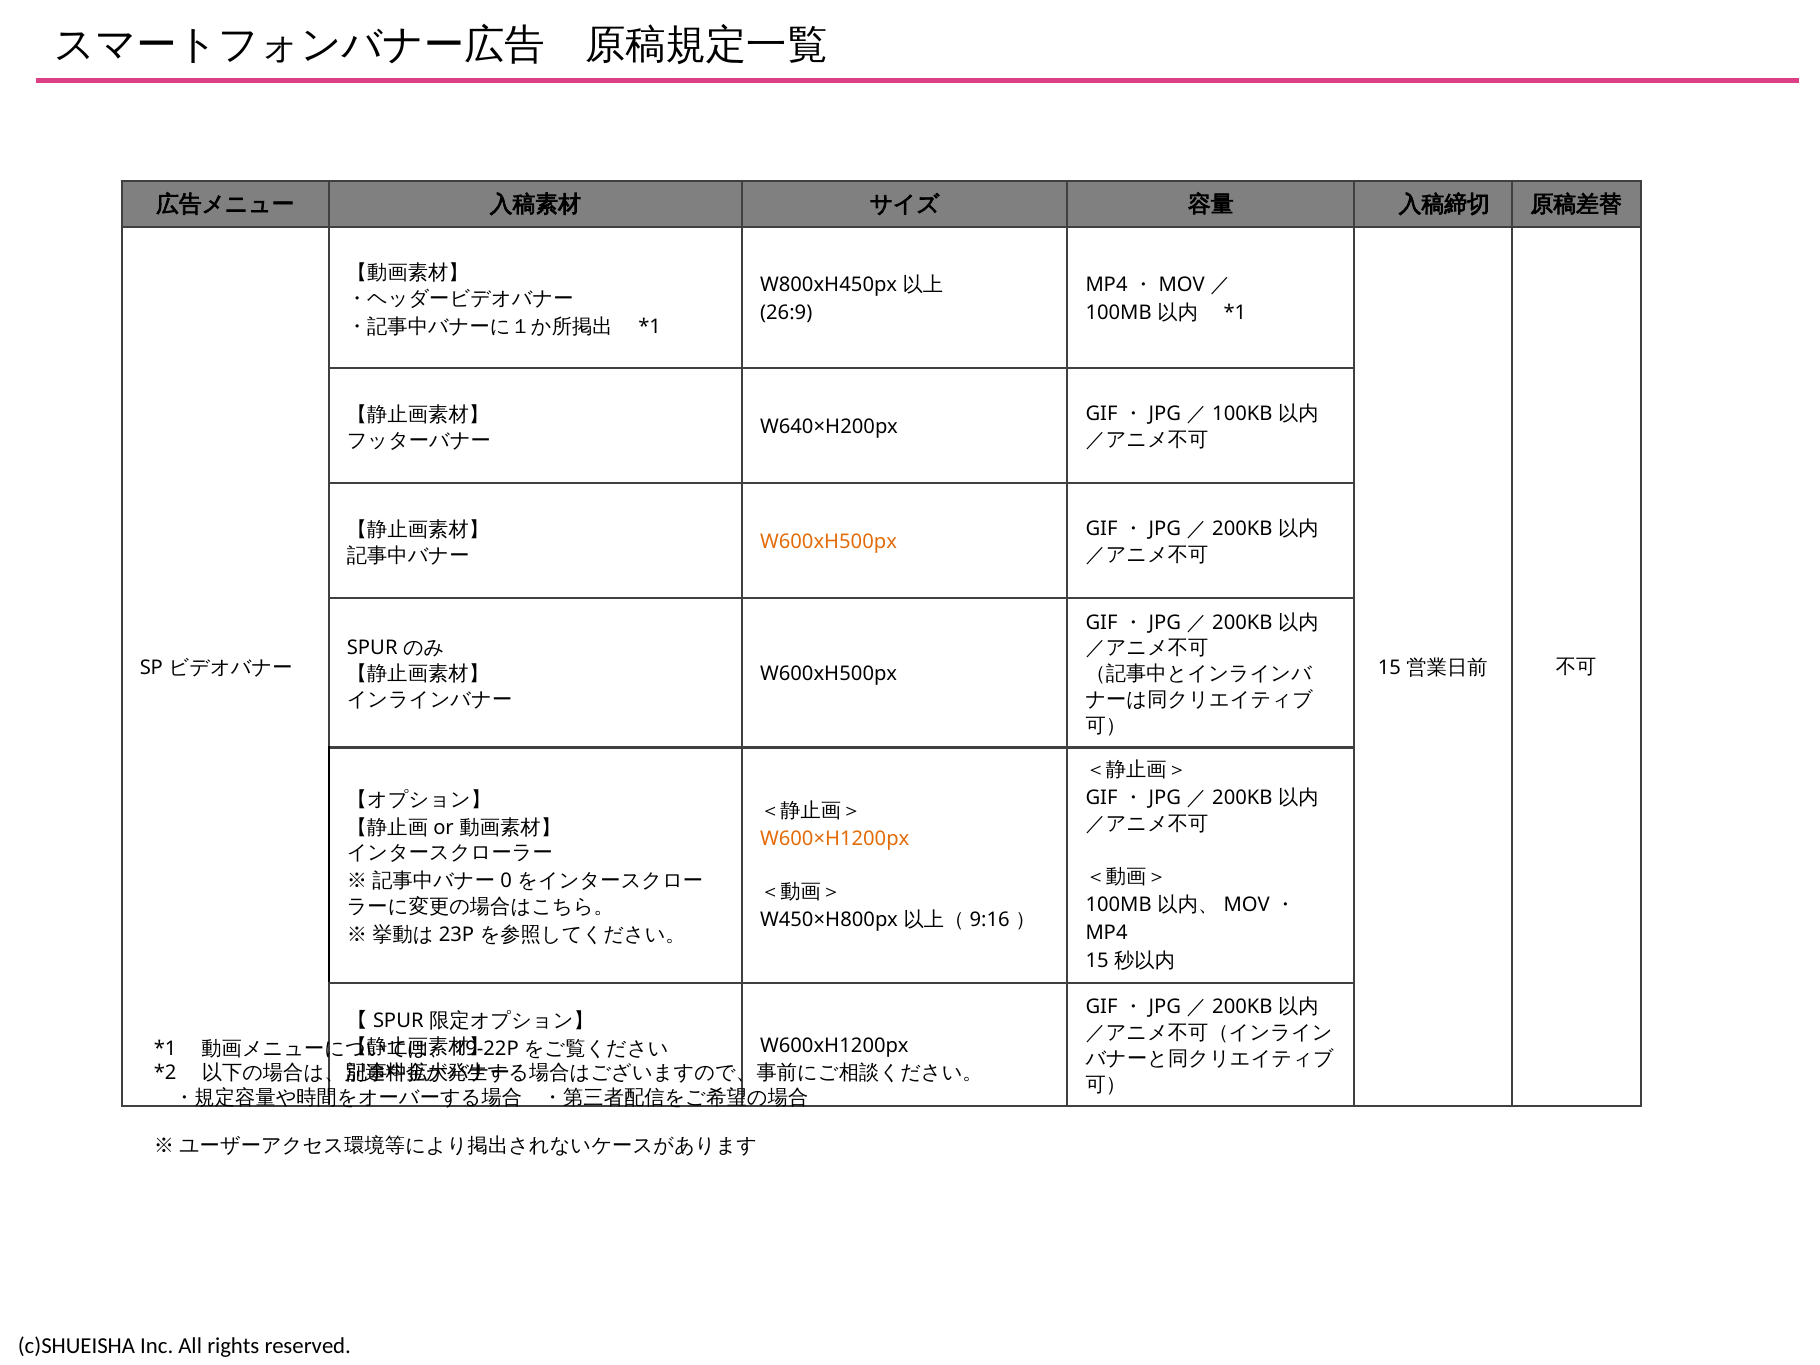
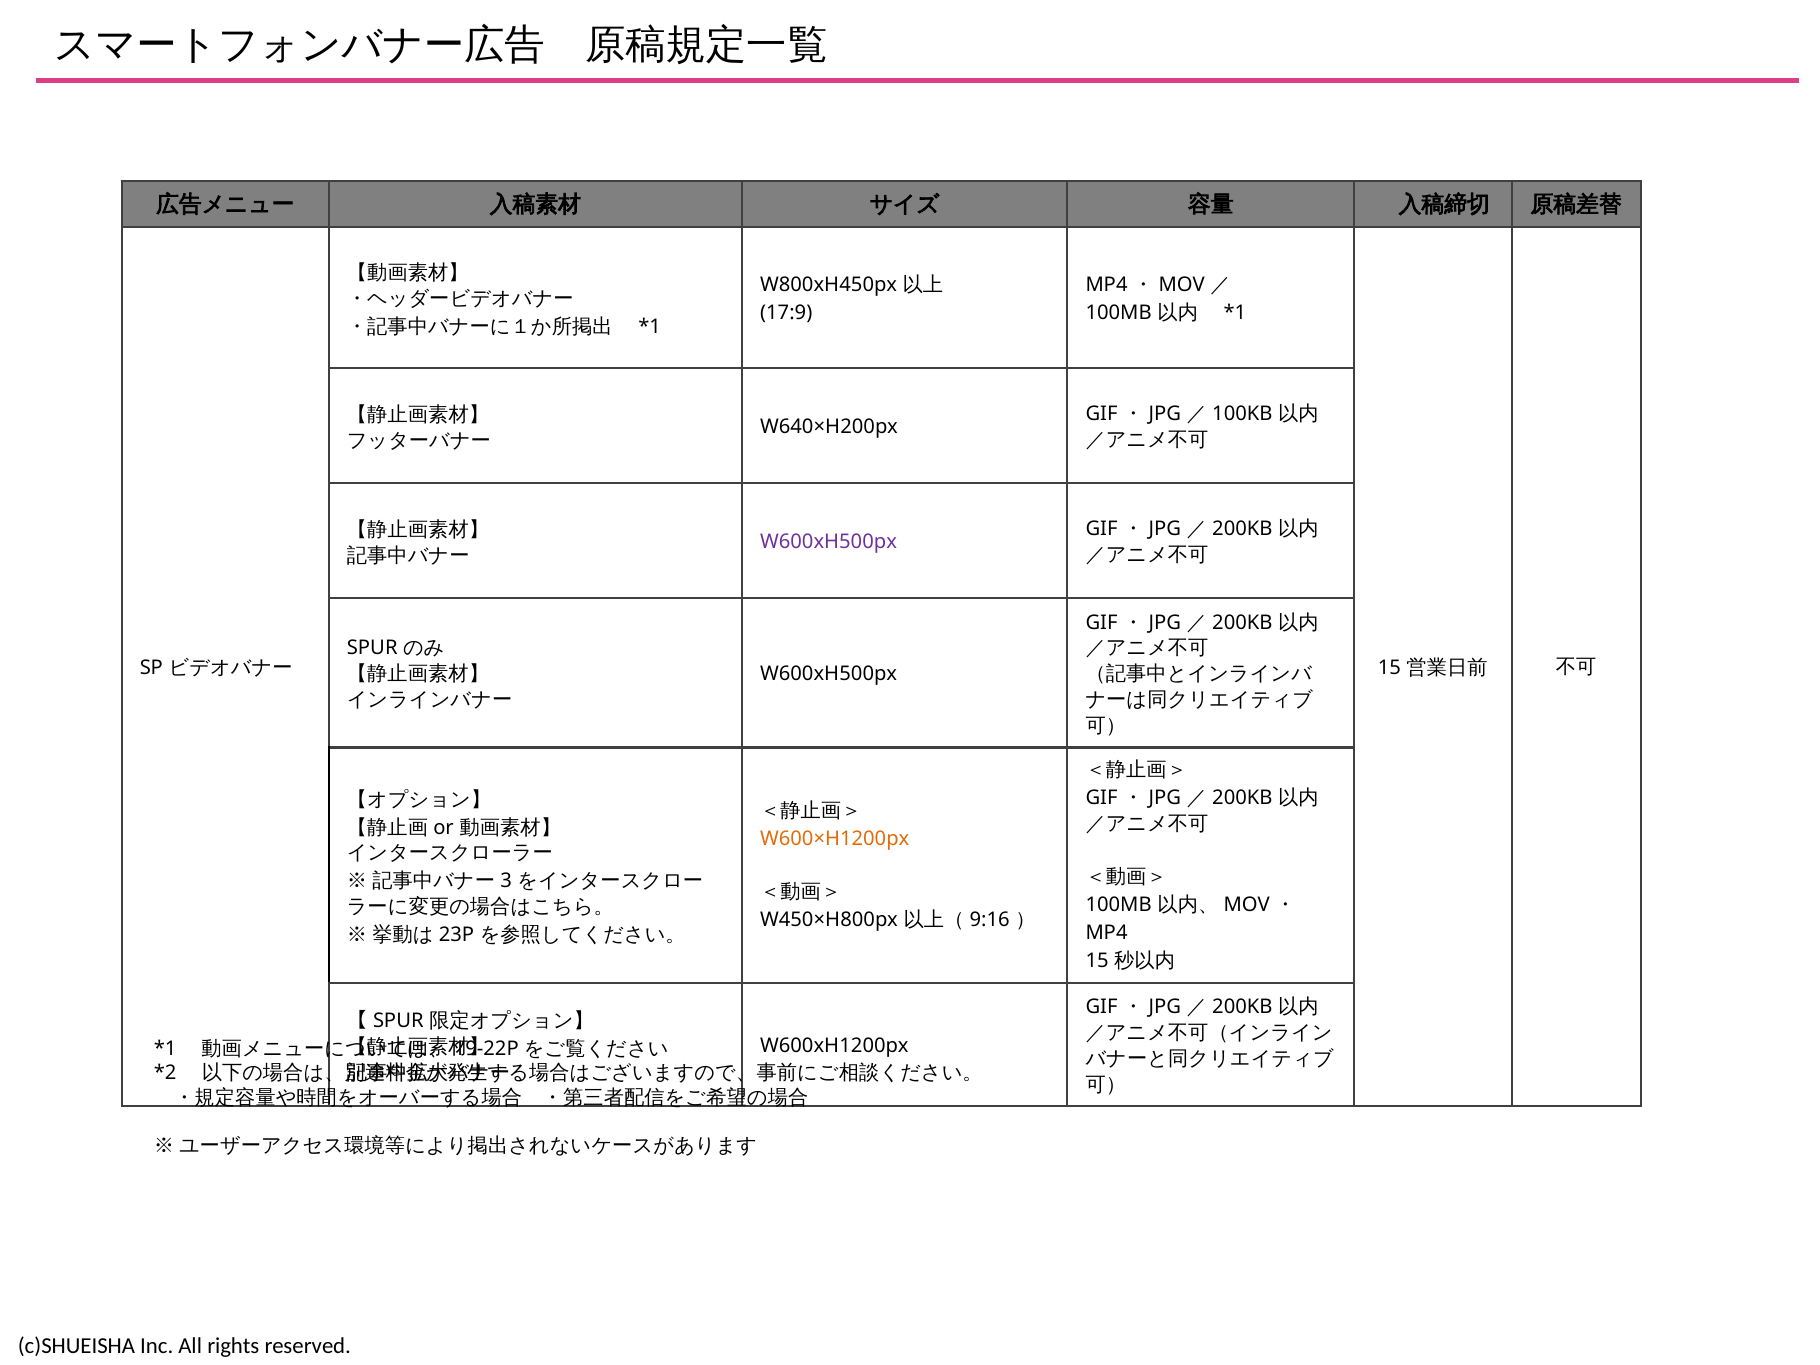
26:9: 26:9 -> 17:9 (786, 313)
W600xH500px colour: orange -> purple (829, 542)
0: 0 -> 3 (506, 881)
